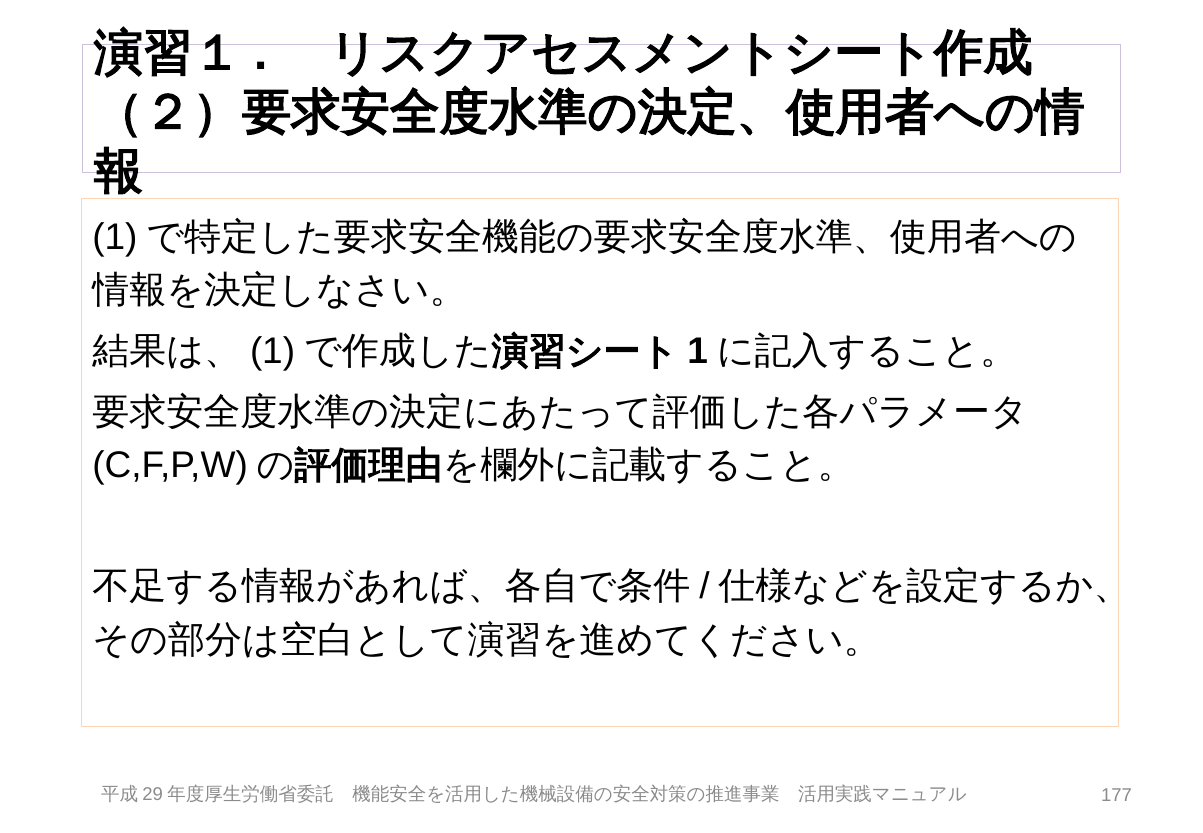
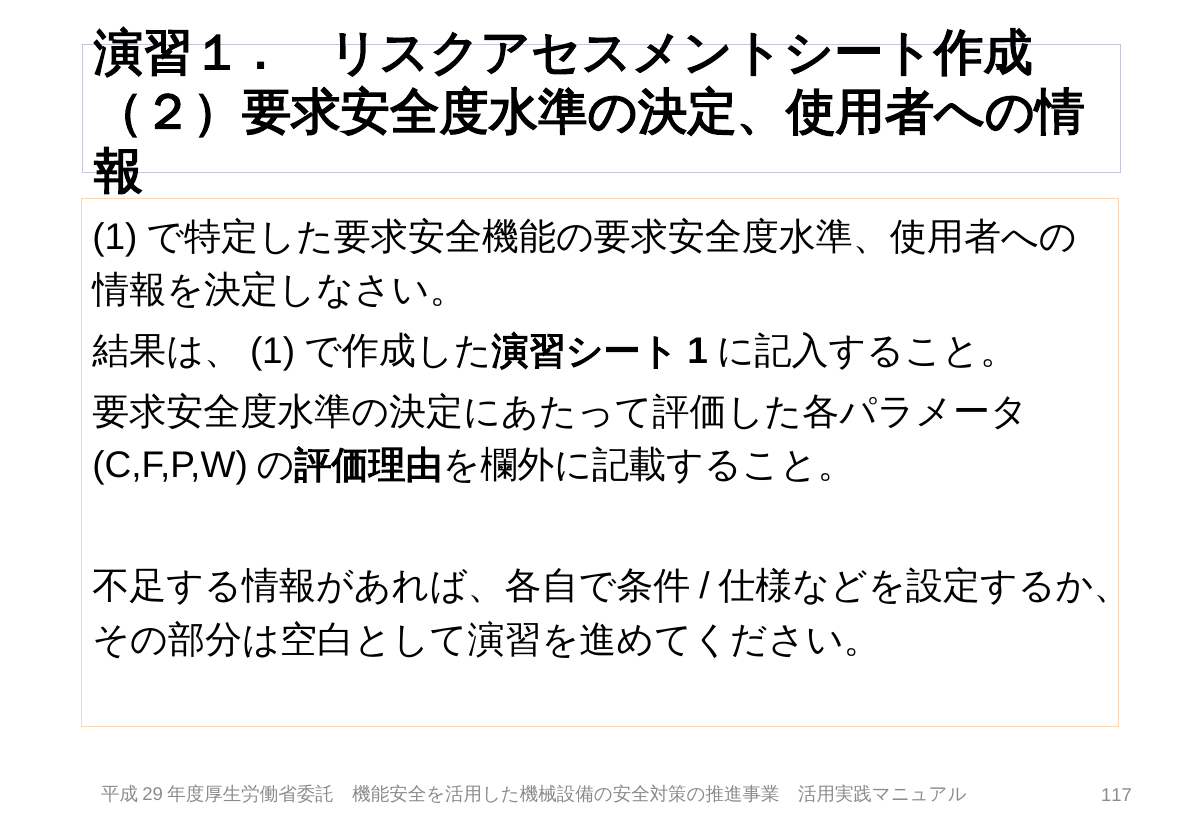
177: 177 -> 117 (1116, 795)
